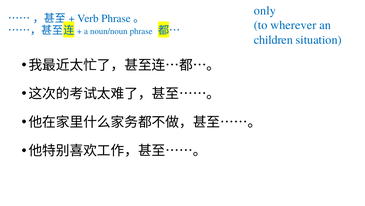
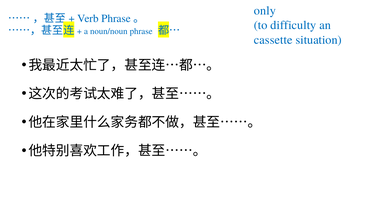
wherever: wherever -> difficulty (293, 25)
children: children -> cassette (273, 40)
